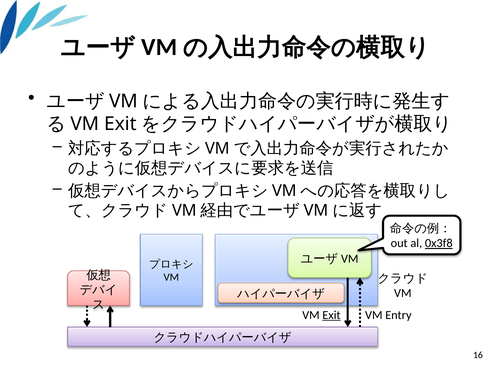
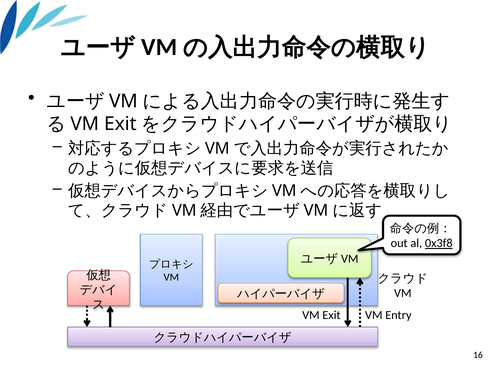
Exit underline: present -> none (331, 315)
